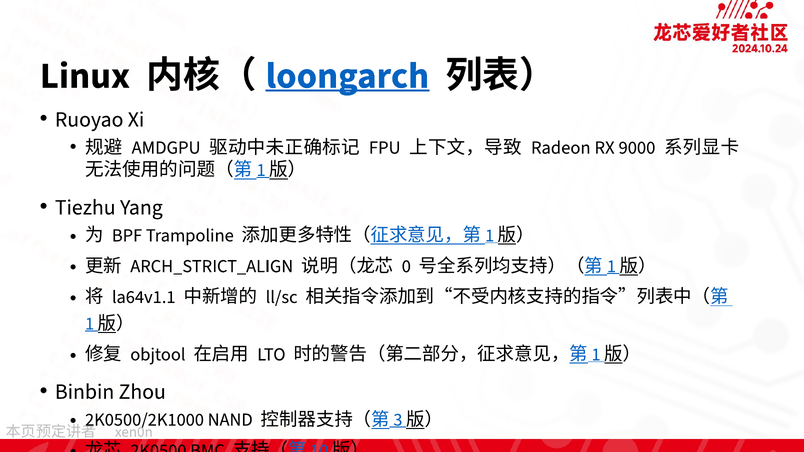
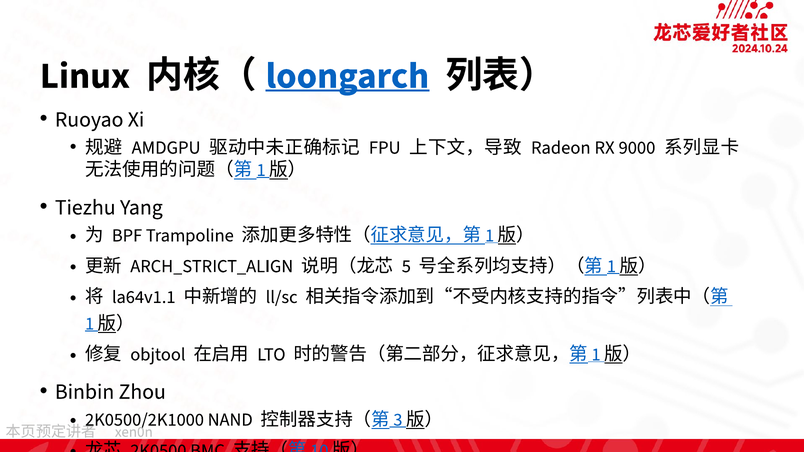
0: 0 -> 5 (406, 266)
